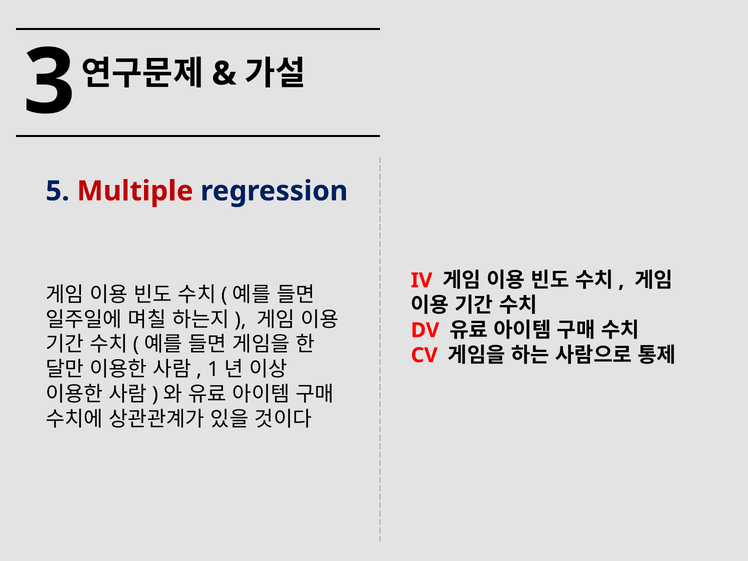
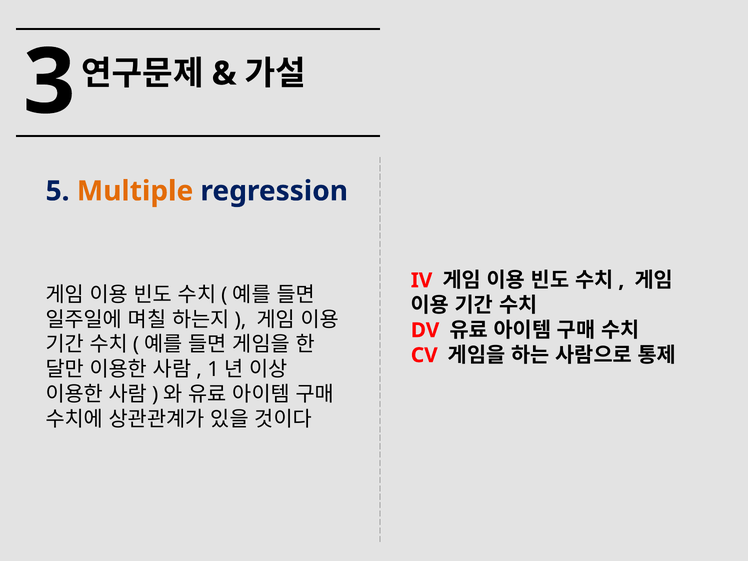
Multiple colour: red -> orange (135, 191)
